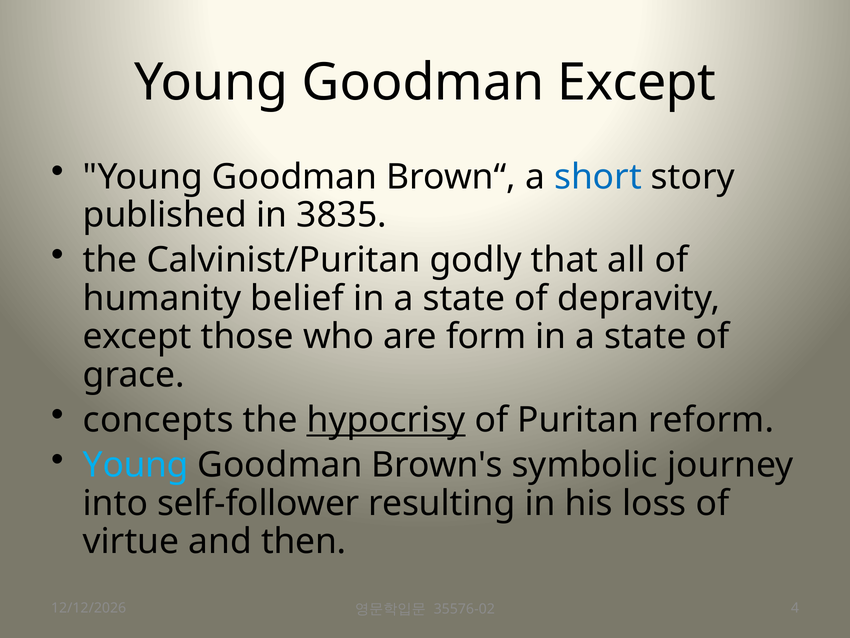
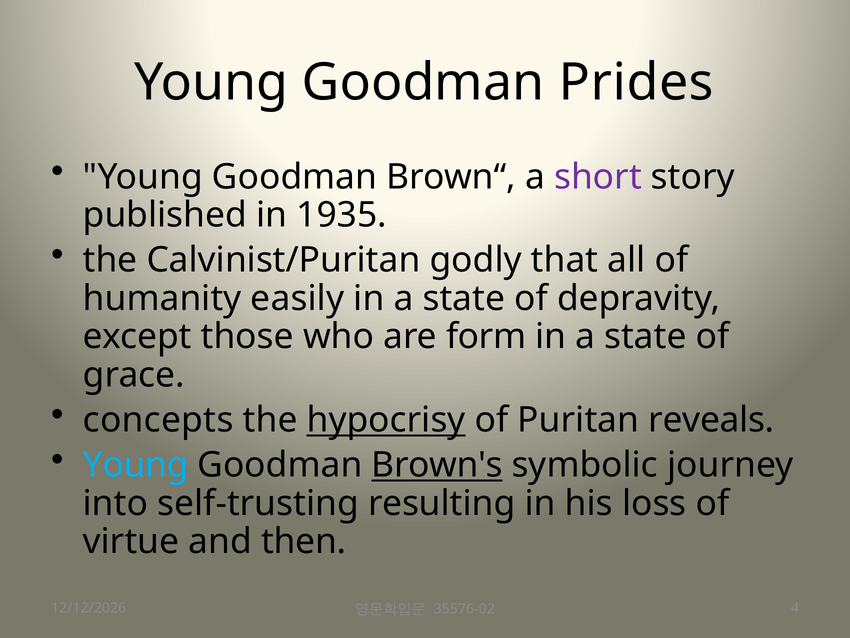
Goodman Except: Except -> Prides (636, 82)
short colour: blue -> purple (598, 177)
3835: 3835 -> 1935 (342, 215)
belief: belief -> easily (297, 298)
reform: reform -> reveals (711, 420)
Brown's underline: none -> present (437, 465)
self-follower: self-follower -> self-trusting (258, 503)
